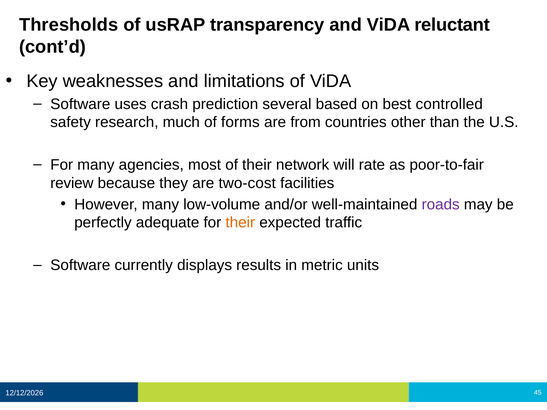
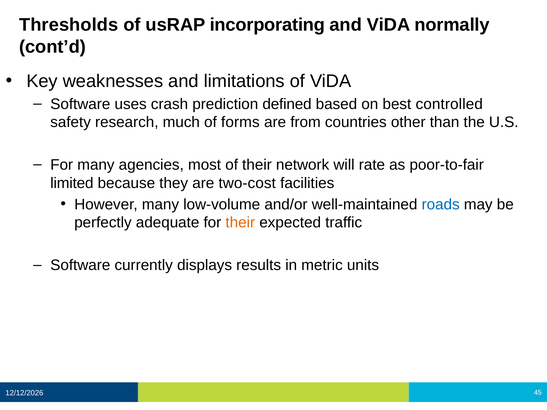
transparency: transparency -> incorporating (267, 25)
reluctant: reluctant -> normally (452, 25)
several: several -> defined (287, 104)
review: review -> limited (72, 183)
roads colour: purple -> blue (441, 205)
